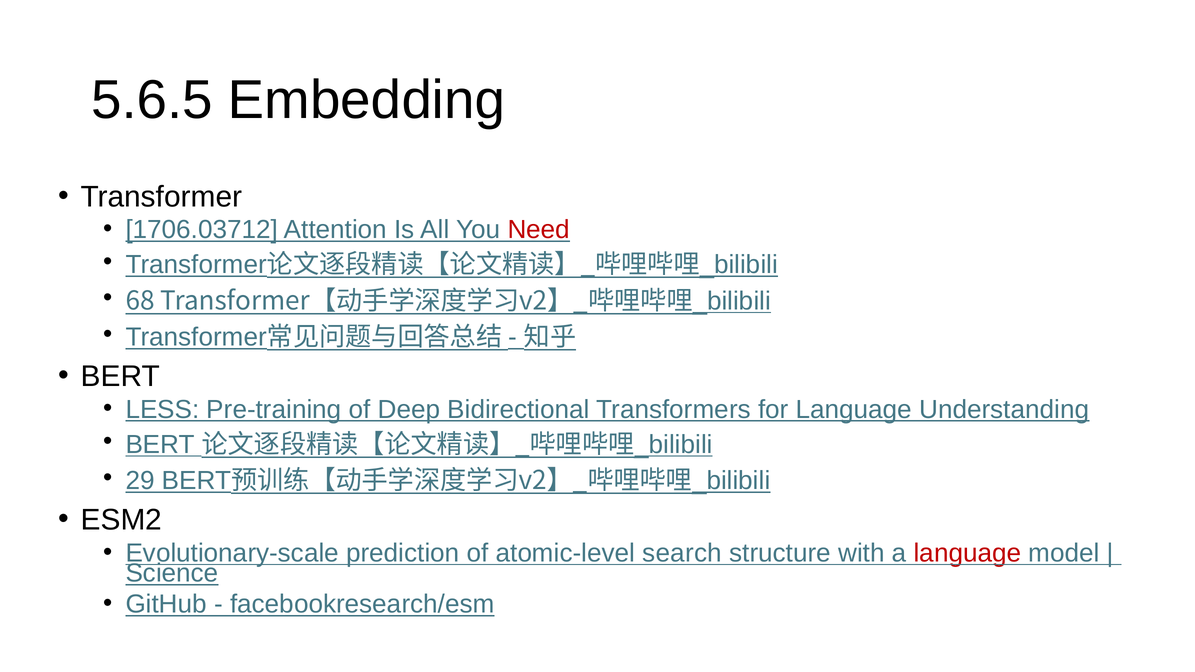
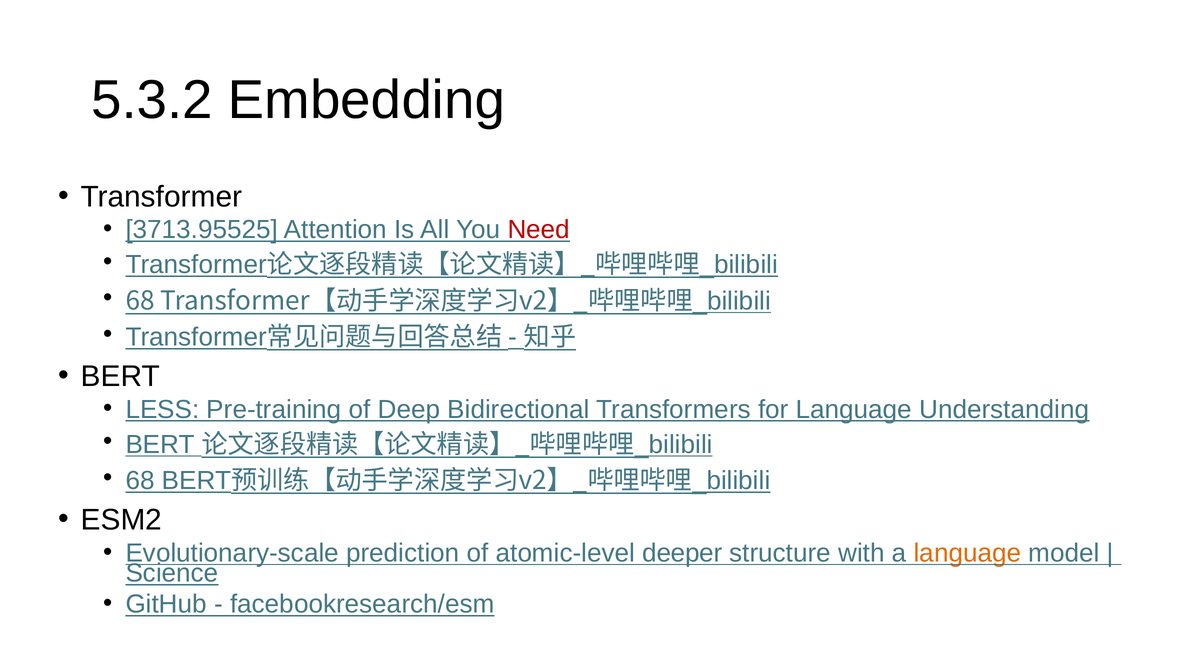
5.6.5: 5.6.5 -> 5.3.2 (152, 100)
1706.03712: 1706.03712 -> 3713.95525 (202, 230)
29: 29 -> 68 (140, 481)
search: search -> deeper (682, 553)
language colour: red -> orange (967, 553)
